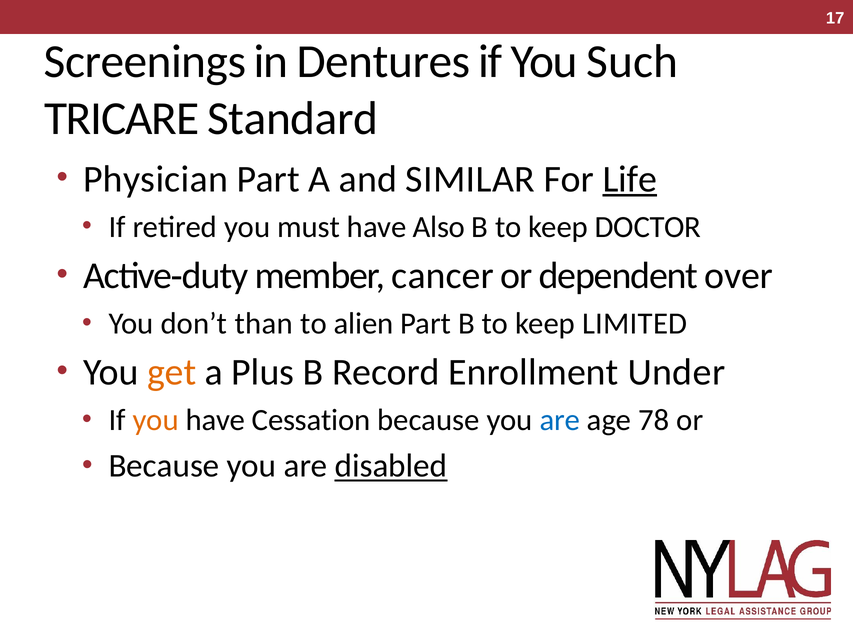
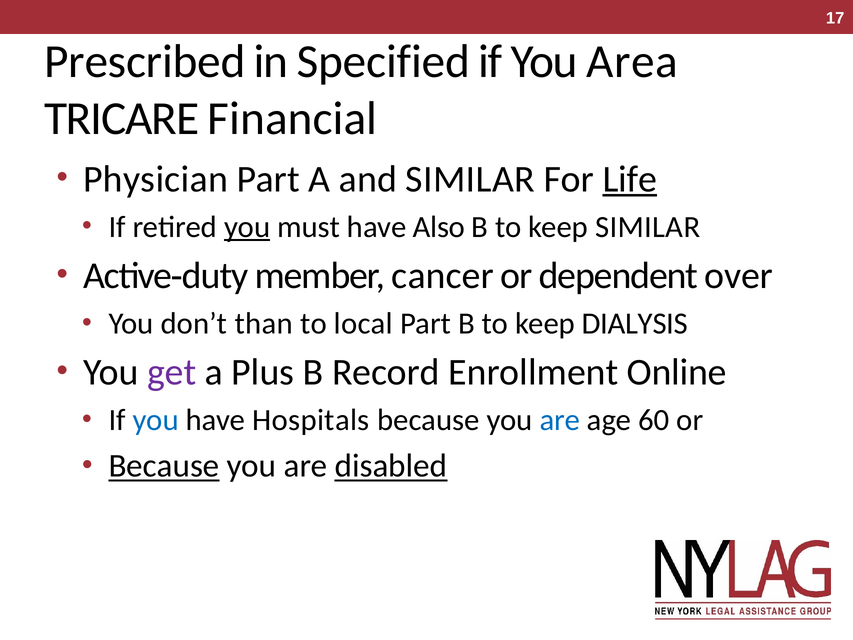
Screenings: Screenings -> Prescribed (145, 62)
Dentures: Dentures -> Specified (383, 62)
Such: Such -> Area (632, 62)
Standard: Standard -> Financial (292, 118)
you underline: none -> present (247, 227)
keep DOCTOR: DOCTOR -> SIMILAR (648, 227)
alien: alien -> local (363, 323)
LIMITED: LIMITED -> DIALYSIS (635, 323)
get colour: orange -> purple (172, 372)
Under: Under -> Online (677, 372)
you colour: orange -> blue (156, 420)
Cessation: Cessation -> Hospitals (311, 420)
78: 78 -> 60 (654, 420)
Because underline: none -> present (164, 466)
